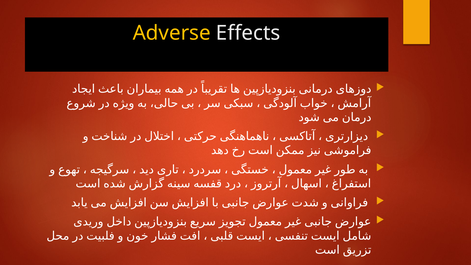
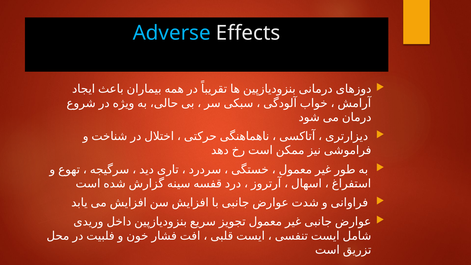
Adverse colour: yellow -> light blue (172, 33)
